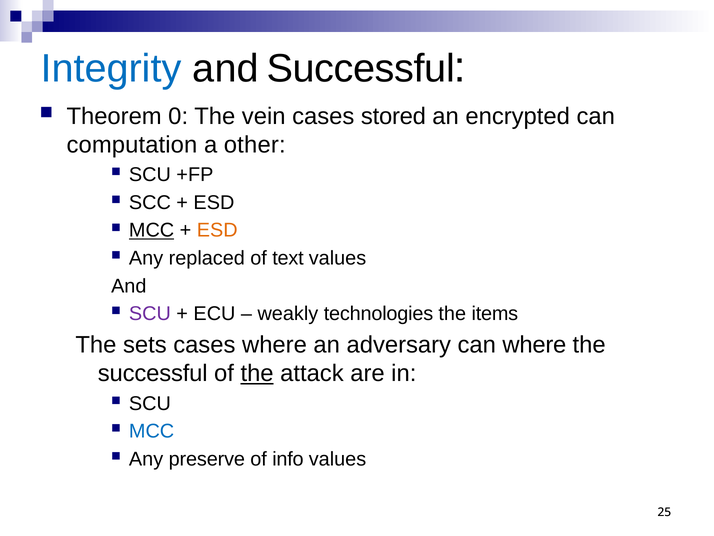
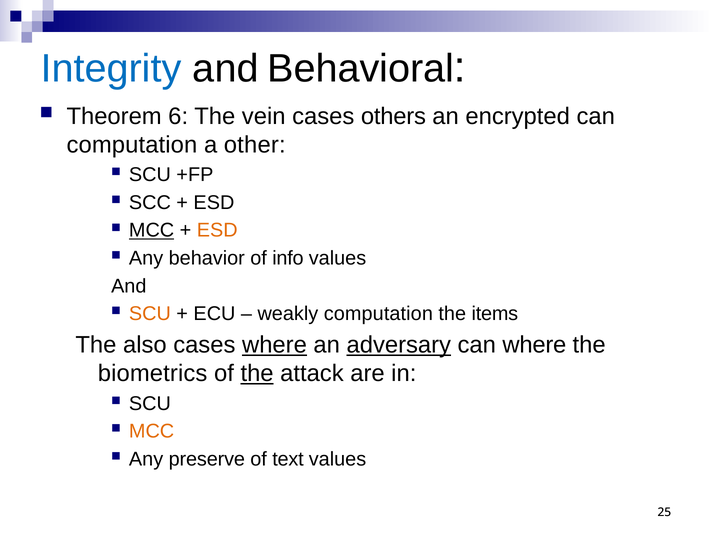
and Successful: Successful -> Behavioral (361, 69)
0: 0 -> 6 (178, 116)
stored: stored -> others (393, 116)
replaced: replaced -> behavior (207, 258)
text: text -> info (288, 258)
SCU colour: purple -> orange (150, 313)
weakly technologies: technologies -> computation (378, 313)
sets: sets -> also (145, 345)
where underline: none -> present (274, 345)
adversary underline: none -> present (399, 345)
successful: successful -> biometrics (153, 373)
MCC colour: blue -> orange (152, 431)
info: info -> text (288, 459)
